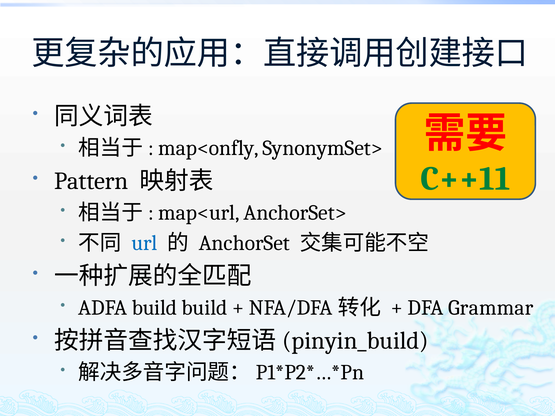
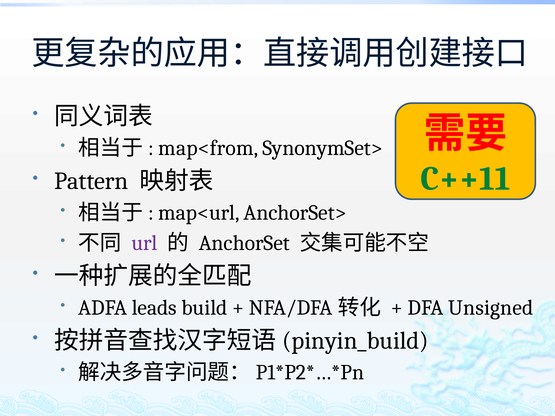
map<onfly: map<onfly -> map<from (208, 148)
url colour: blue -> purple (144, 243)
ADFA build: build -> leads (154, 308)
Grammar: Grammar -> Unsigned (491, 308)
